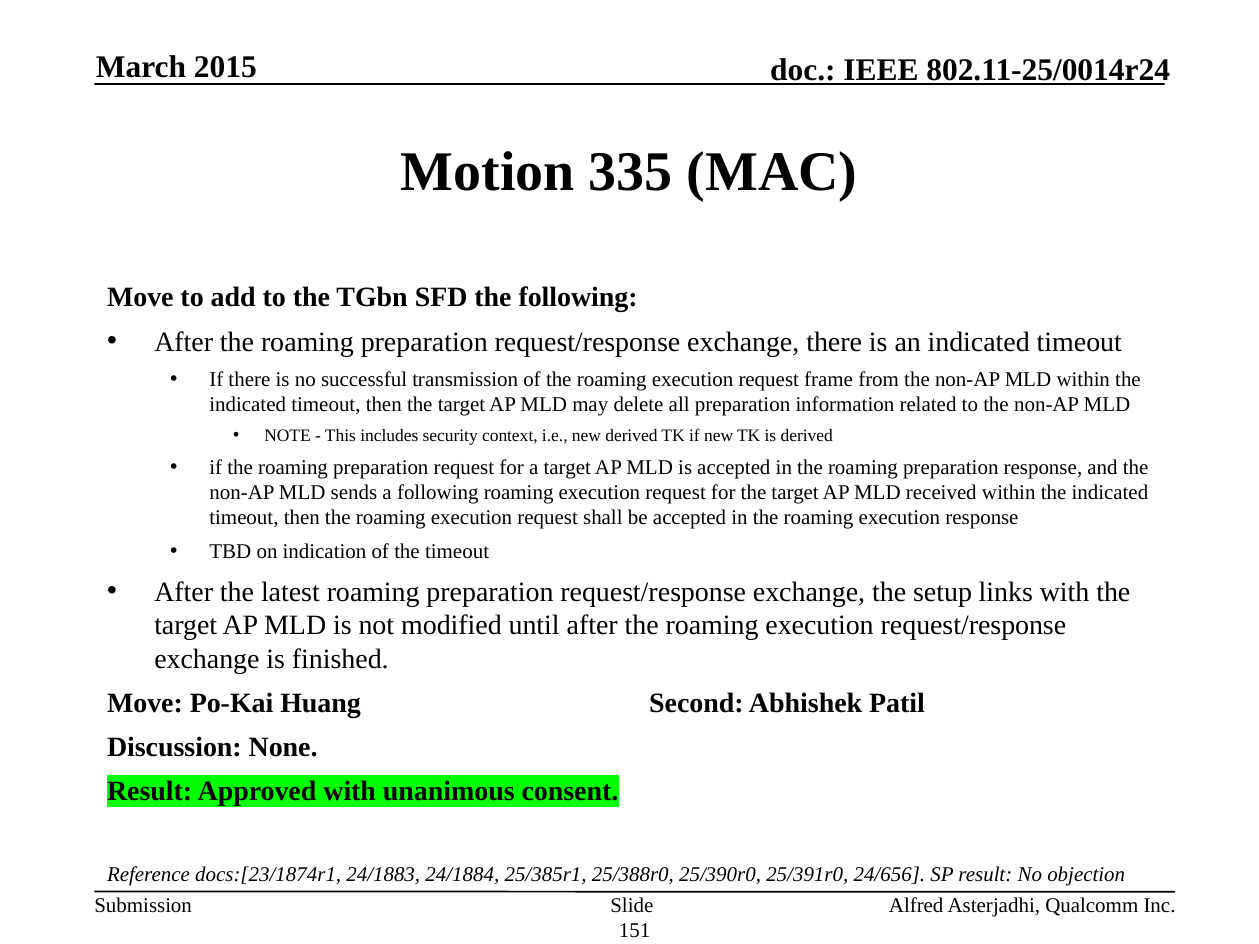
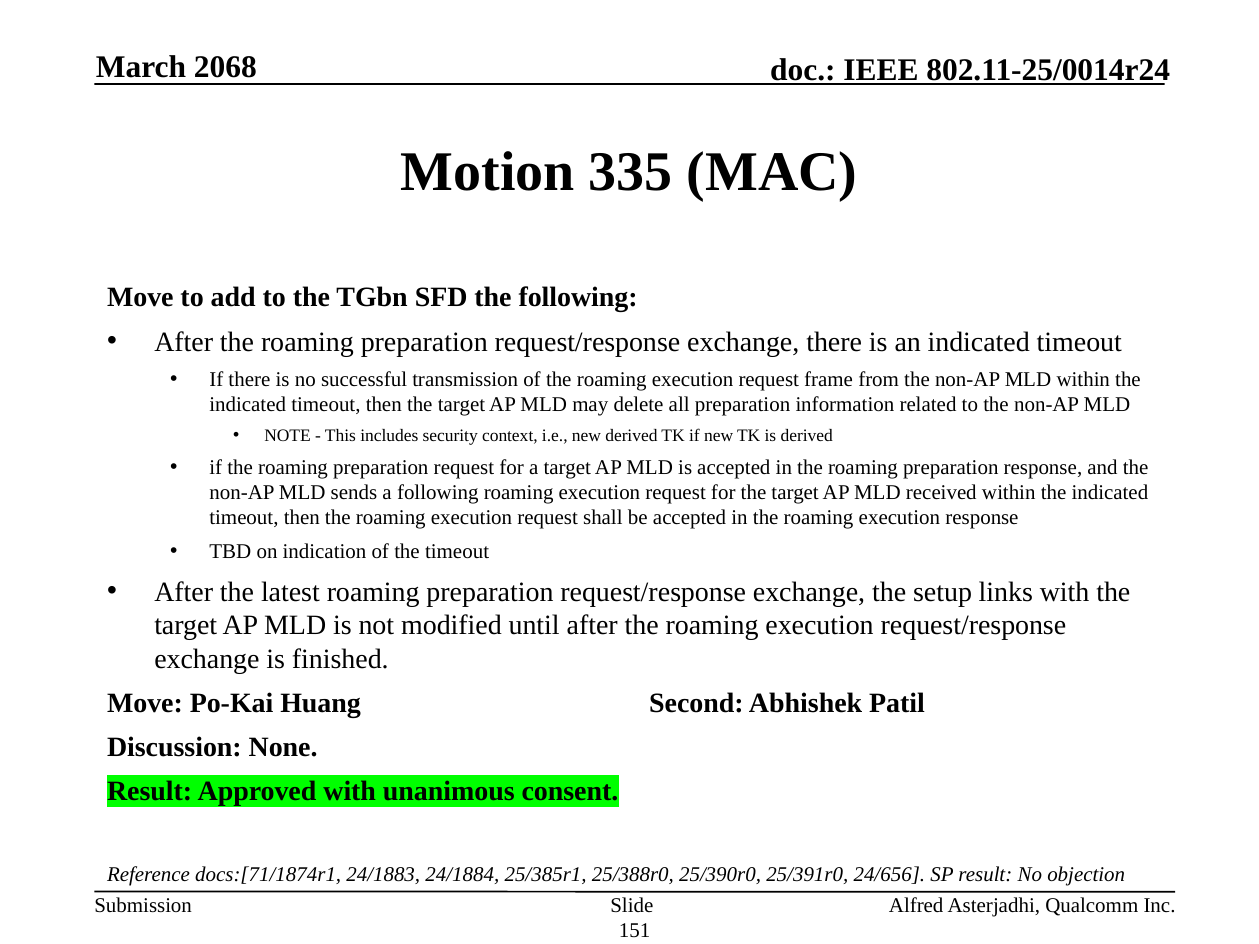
2015: 2015 -> 2068 (225, 67)
docs:[23/1874r1: docs:[23/1874r1 -> docs:[71/1874r1 (268, 875)
